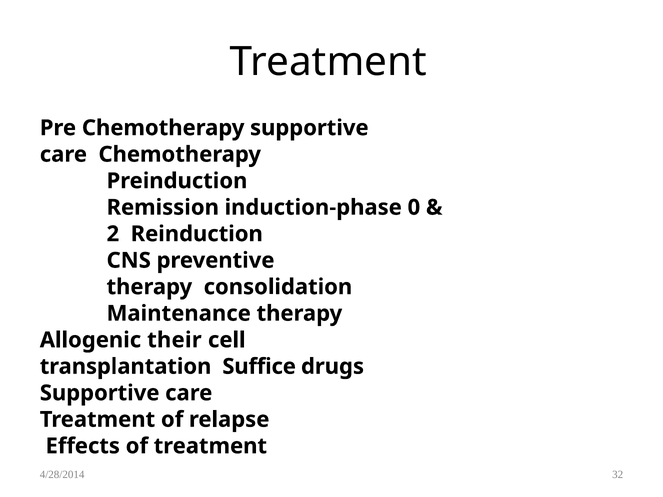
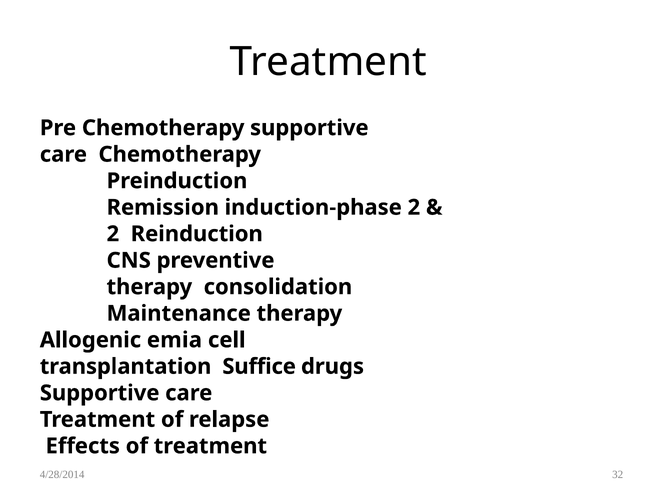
induction-phase 0: 0 -> 2 (414, 208)
their: their -> emia (174, 340)
